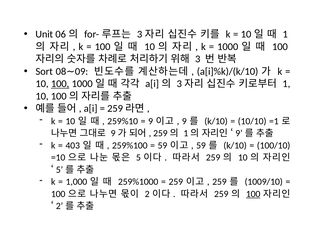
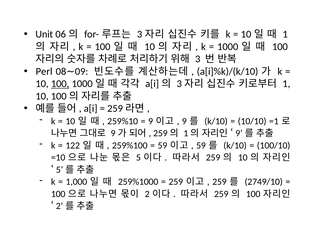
Sort: Sort -> Perl (44, 72)
403: 403 -> 122 (73, 146)
1009/10: 1009/10 -> 2749/10 (264, 182)
100 underline: present -> none (253, 194)
